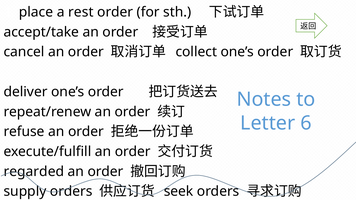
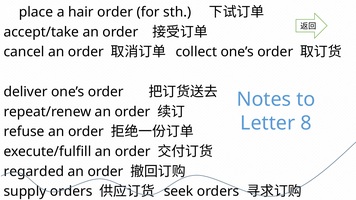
rest: rest -> hair (81, 12)
6: 6 -> 8 (306, 123)
